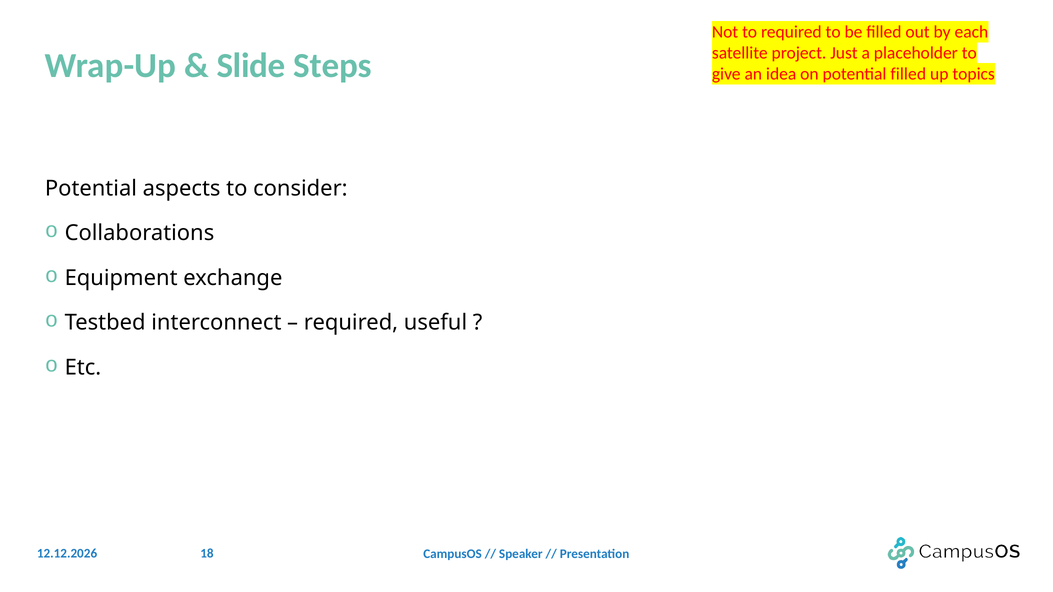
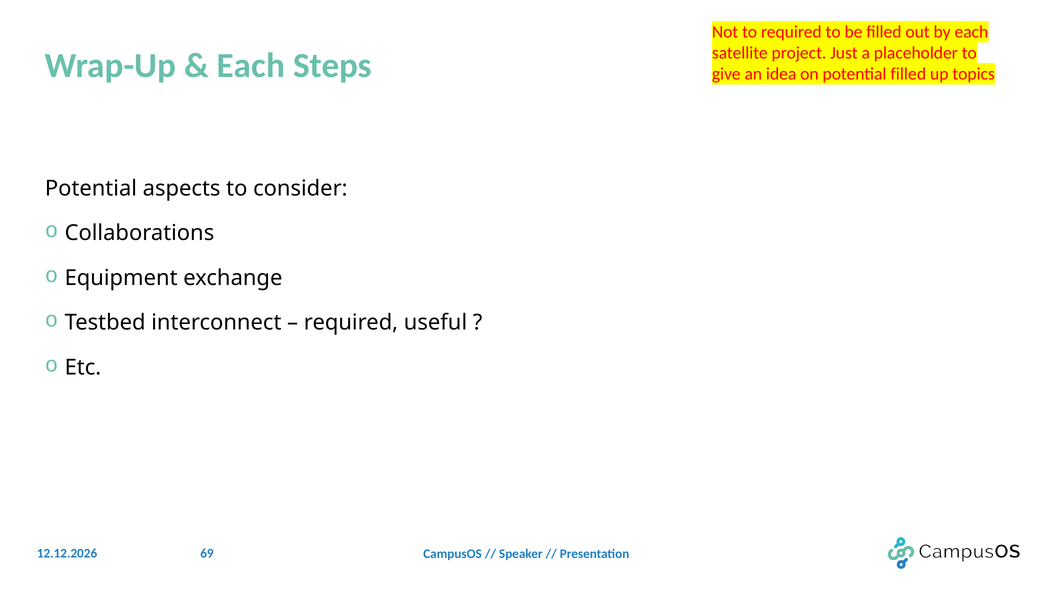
Slide: Slide -> Each (251, 66)
18: 18 -> 69 (207, 554)
